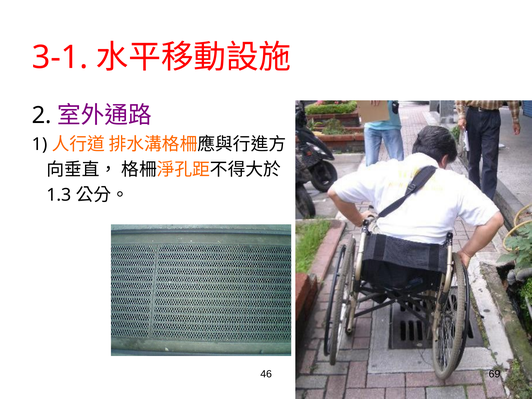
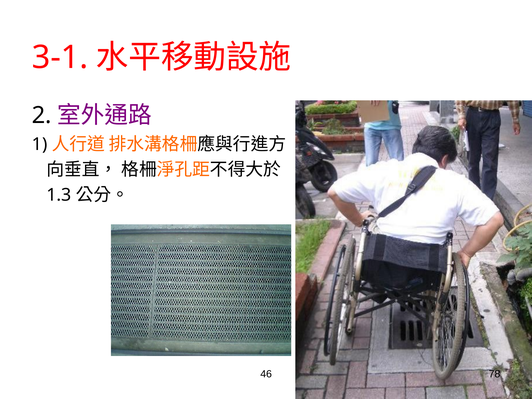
69: 69 -> 78 (494, 374)
